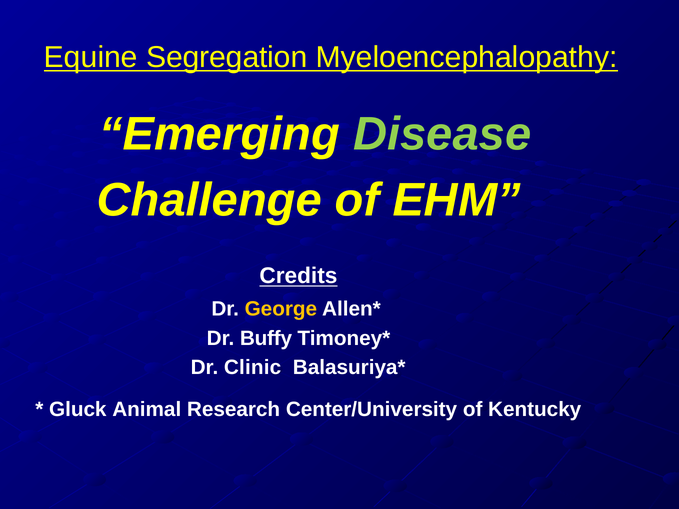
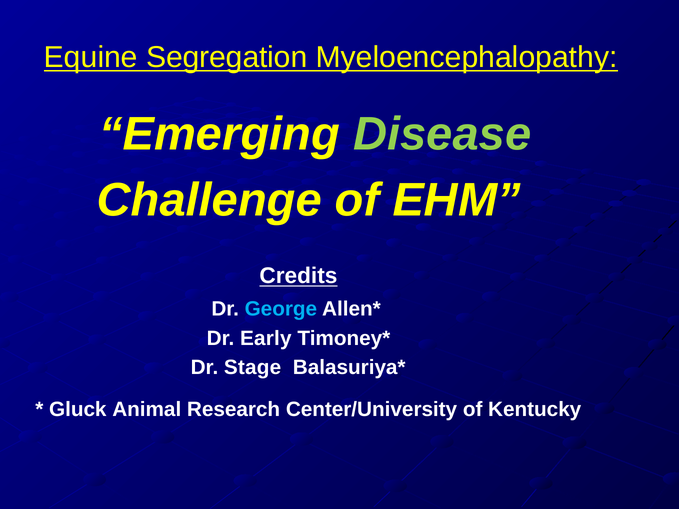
George colour: yellow -> light blue (281, 309)
Buffy: Buffy -> Early (266, 339)
Clinic: Clinic -> Stage (253, 368)
